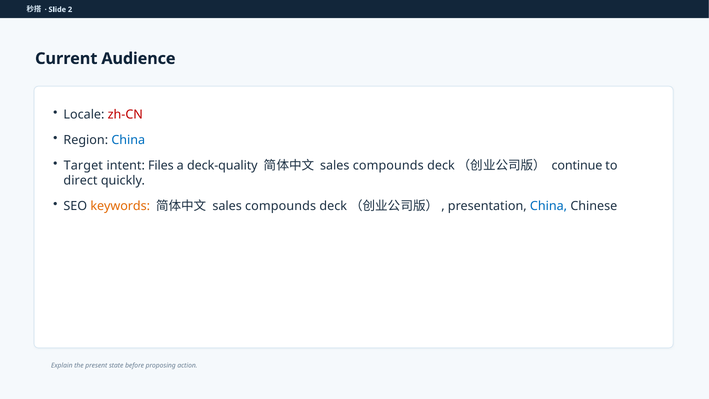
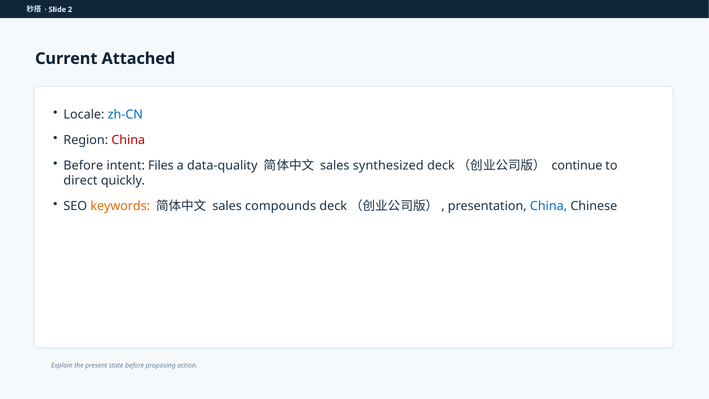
Audience: Audience -> Attached (138, 59)
zh-CN colour: red -> blue (125, 115)
China colour: blue -> red (128, 140)
Target: Target -> Before (83, 166)
deck-quality: deck-quality -> data-quality (222, 166)
compounds: compounds -> synthesized (388, 166)
